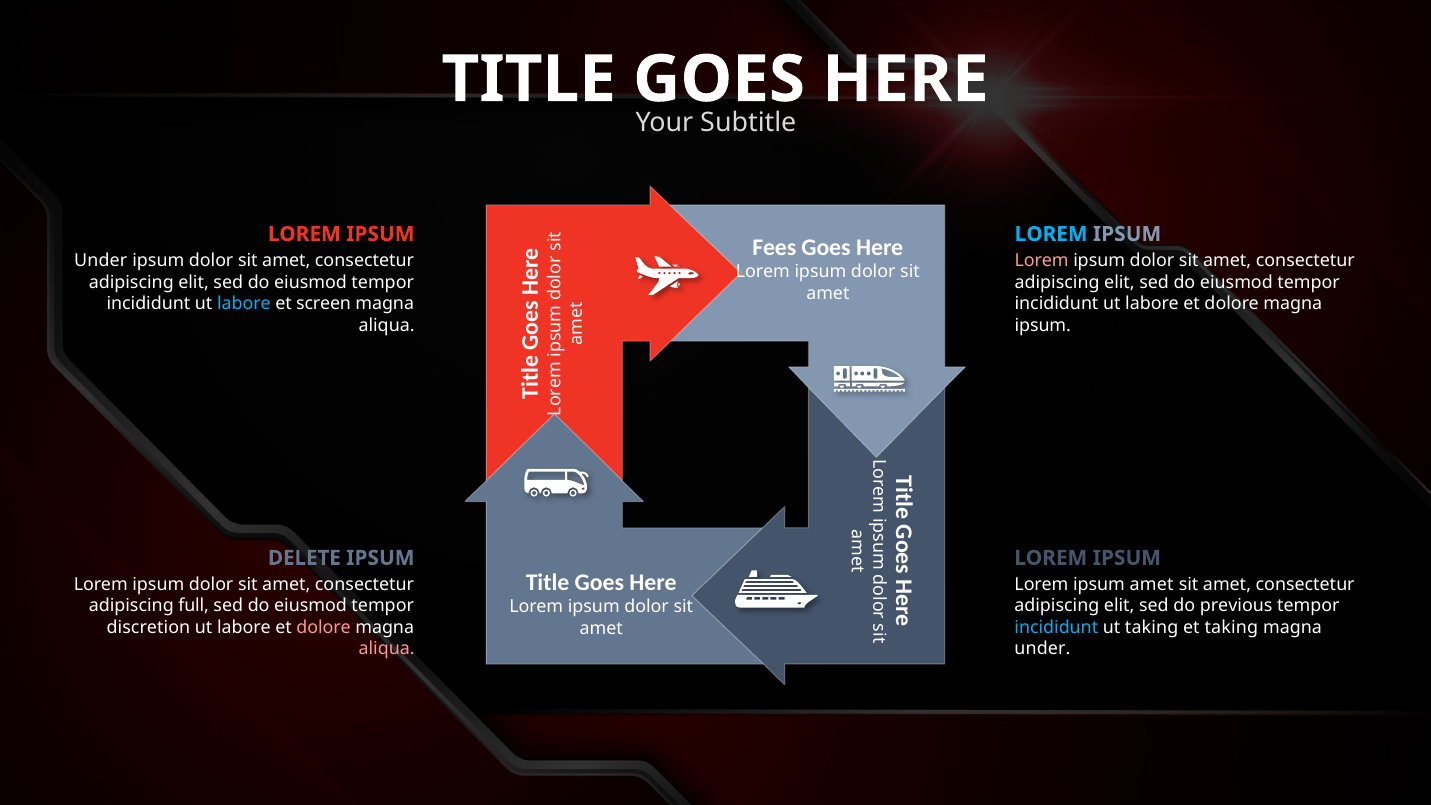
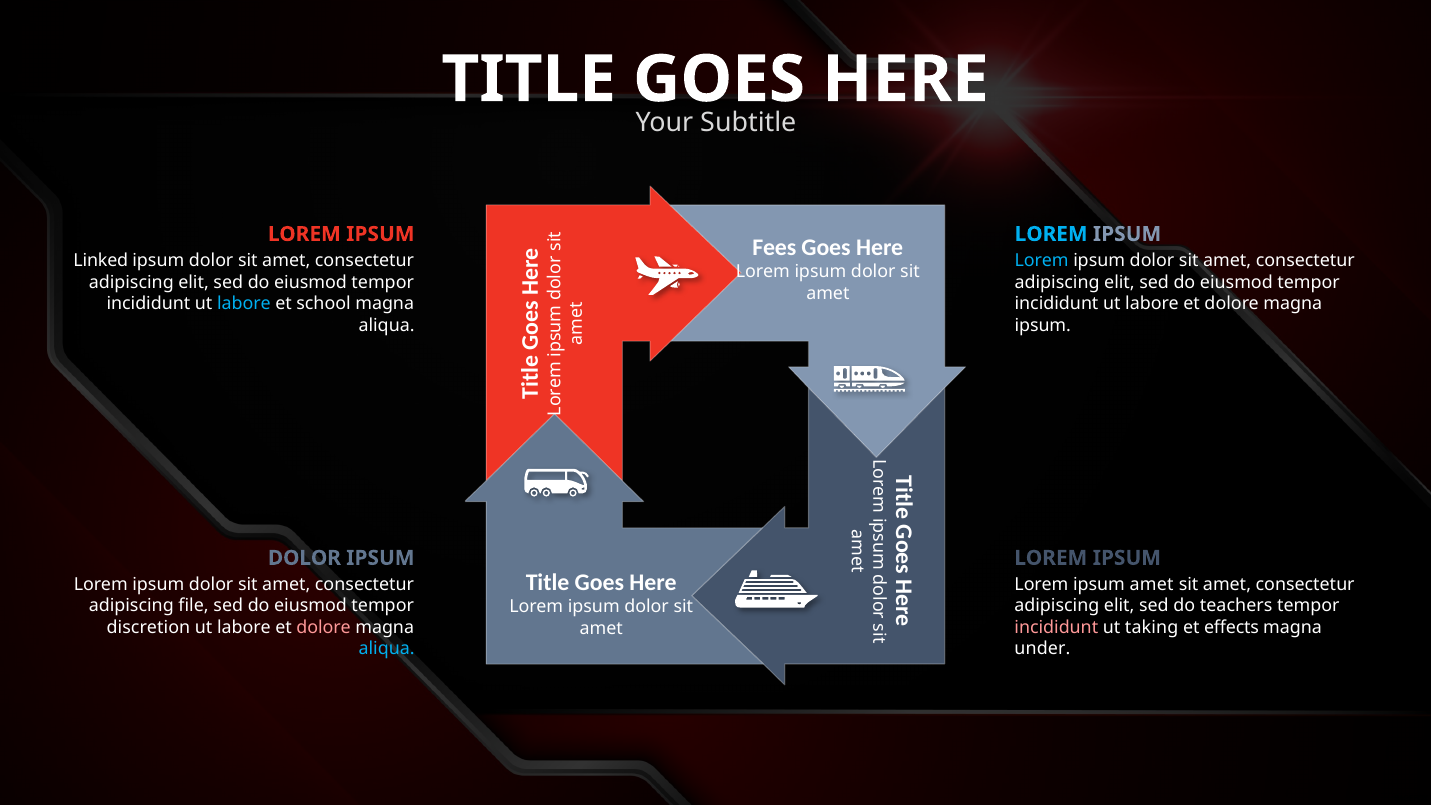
Under: Under -> Linked (101, 261)
Lorem colour: pink -> light blue (1042, 261)
screen: screen -> school (324, 304)
DELETE: DELETE -> DOLOR (304, 558)
full: full -> file (194, 606)
previous: previous -> teachers (1236, 606)
incididunt colour: light blue -> pink (1056, 627)
et taking: taking -> effects (1232, 627)
aliqua colour: pink -> light blue (387, 649)
